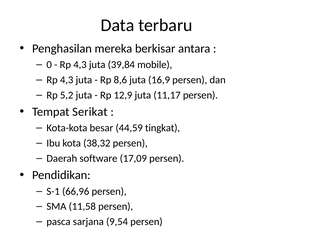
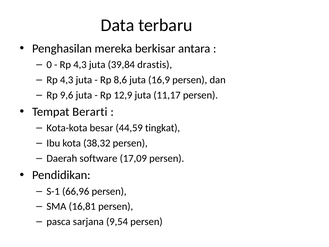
mobile: mobile -> drastis (155, 65)
5,2: 5,2 -> 9,6 (67, 95)
Serikat: Serikat -> Berarti (90, 112)
11,58: 11,58 -> 16,81 (82, 206)
